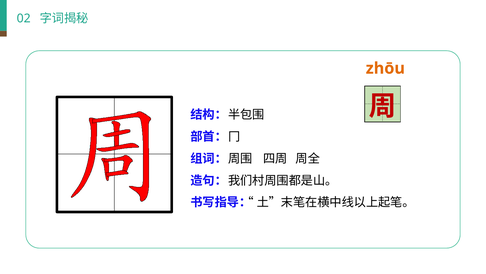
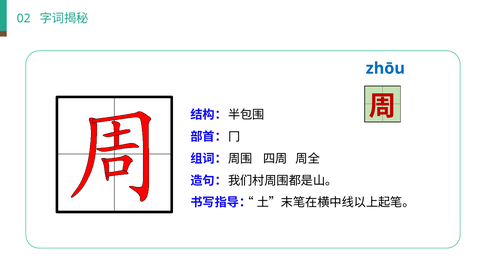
zhōu colour: orange -> blue (385, 68)
